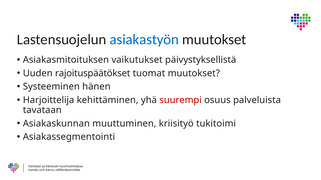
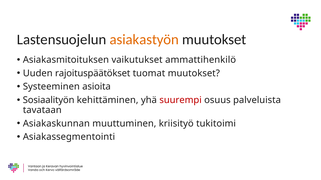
asiakastyön colour: blue -> orange (144, 40)
päivystyksellistä: päivystyksellistä -> ammattihenkilö (201, 60)
hänen: hänen -> asioita (97, 87)
Harjoittelija: Harjoittelija -> Sosiaalityön (49, 100)
